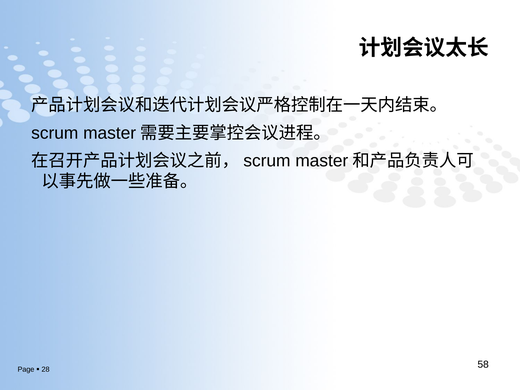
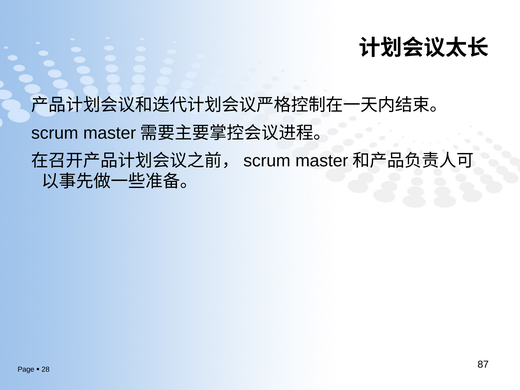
58: 58 -> 87 (483, 365)
